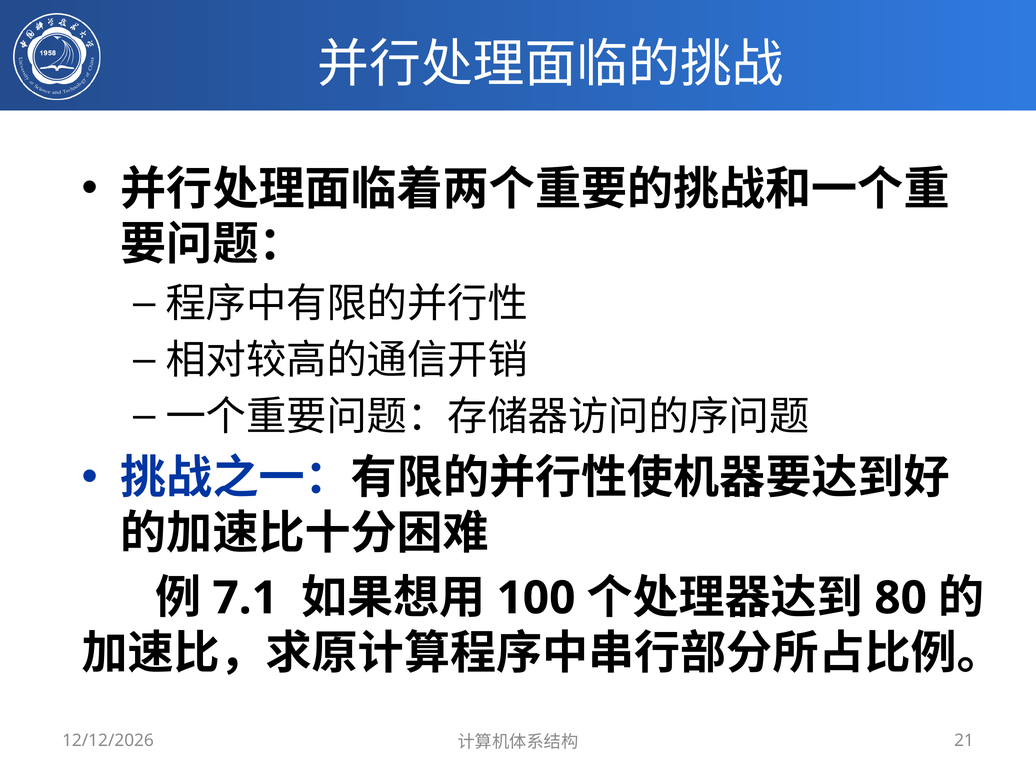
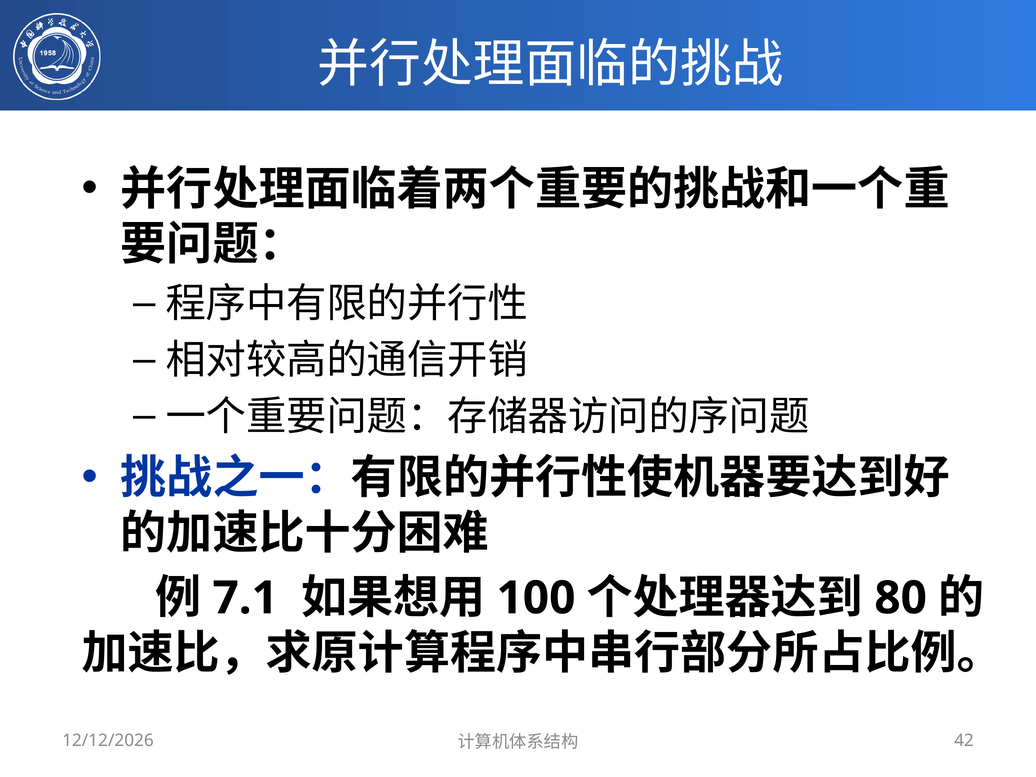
21: 21 -> 42 (964, 741)
